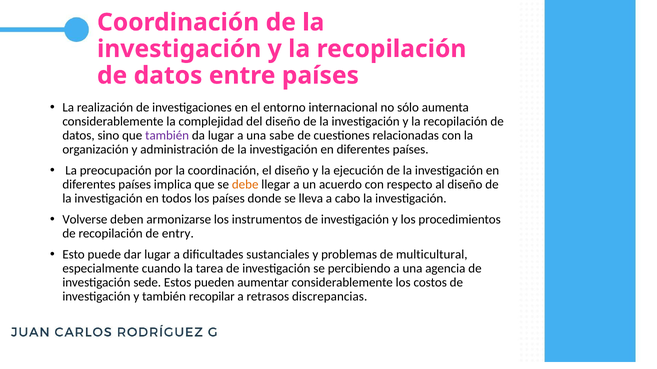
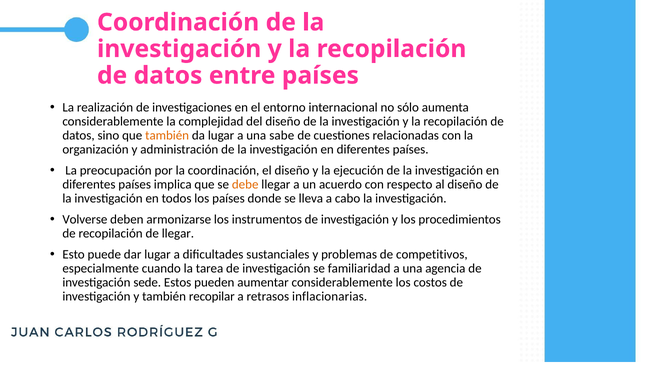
también colour: purple -> orange (167, 136)
de entry: entry -> llegar (178, 234)
multicultural: multicultural -> competitivos (432, 255)
percibiendo: percibiendo -> familiaridad (359, 269)
discrepancias: discrepancias -> inflacionarias (330, 297)
